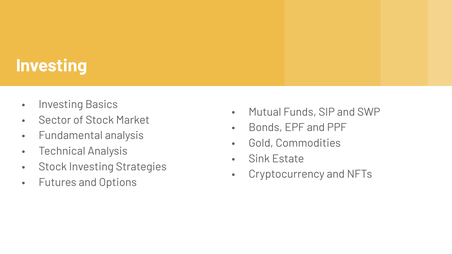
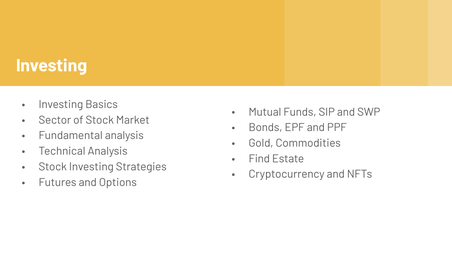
Sink: Sink -> Find (259, 159)
